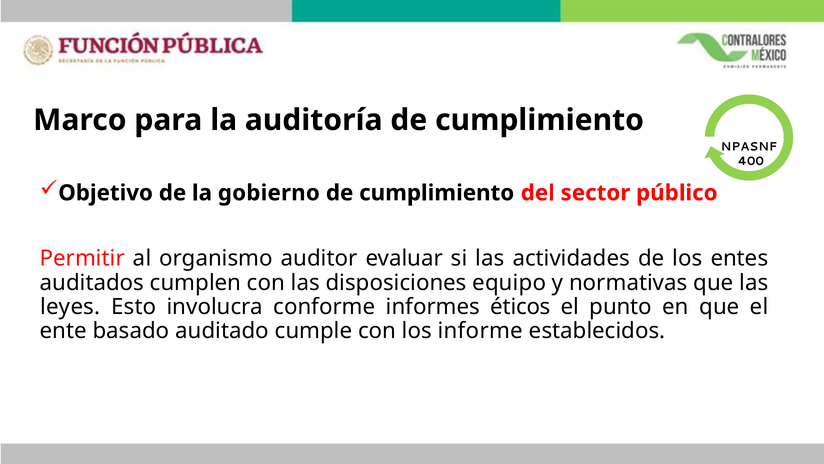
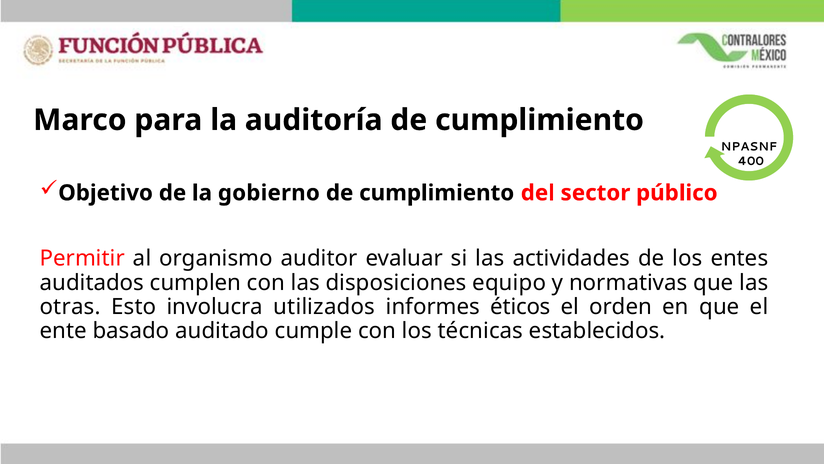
leyes: leyes -> otras (70, 307)
conforme: conforme -> utilizados (324, 307)
punto: punto -> orden (621, 307)
informe: informe -> técnicas (480, 331)
